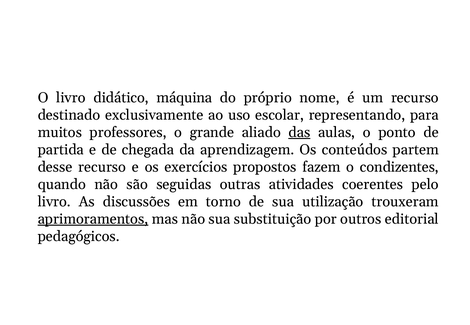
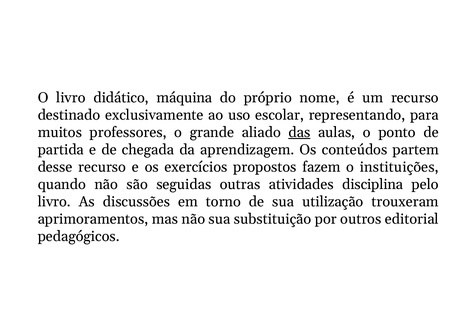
condizentes: condizentes -> instituições (399, 167)
coerentes: coerentes -> disciplina (373, 185)
aprimoramentos underline: present -> none (93, 219)
